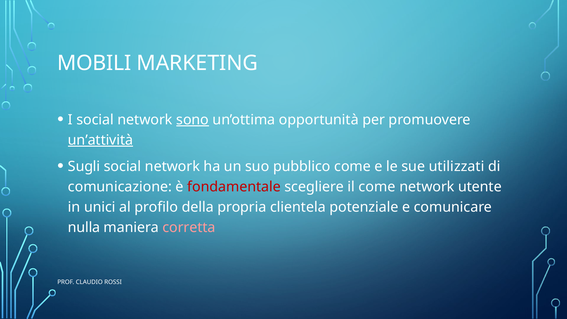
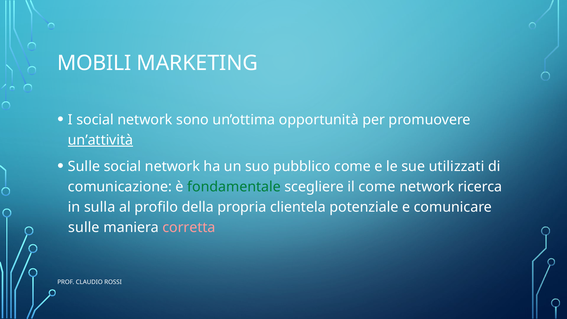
sono underline: present -> none (193, 120)
Sugli: Sugli -> Sulle (84, 166)
fondamentale colour: red -> green (234, 187)
utente: utente -> ricerca (480, 187)
unici: unici -> sulla (100, 207)
nulla: nulla -> sulle (84, 228)
